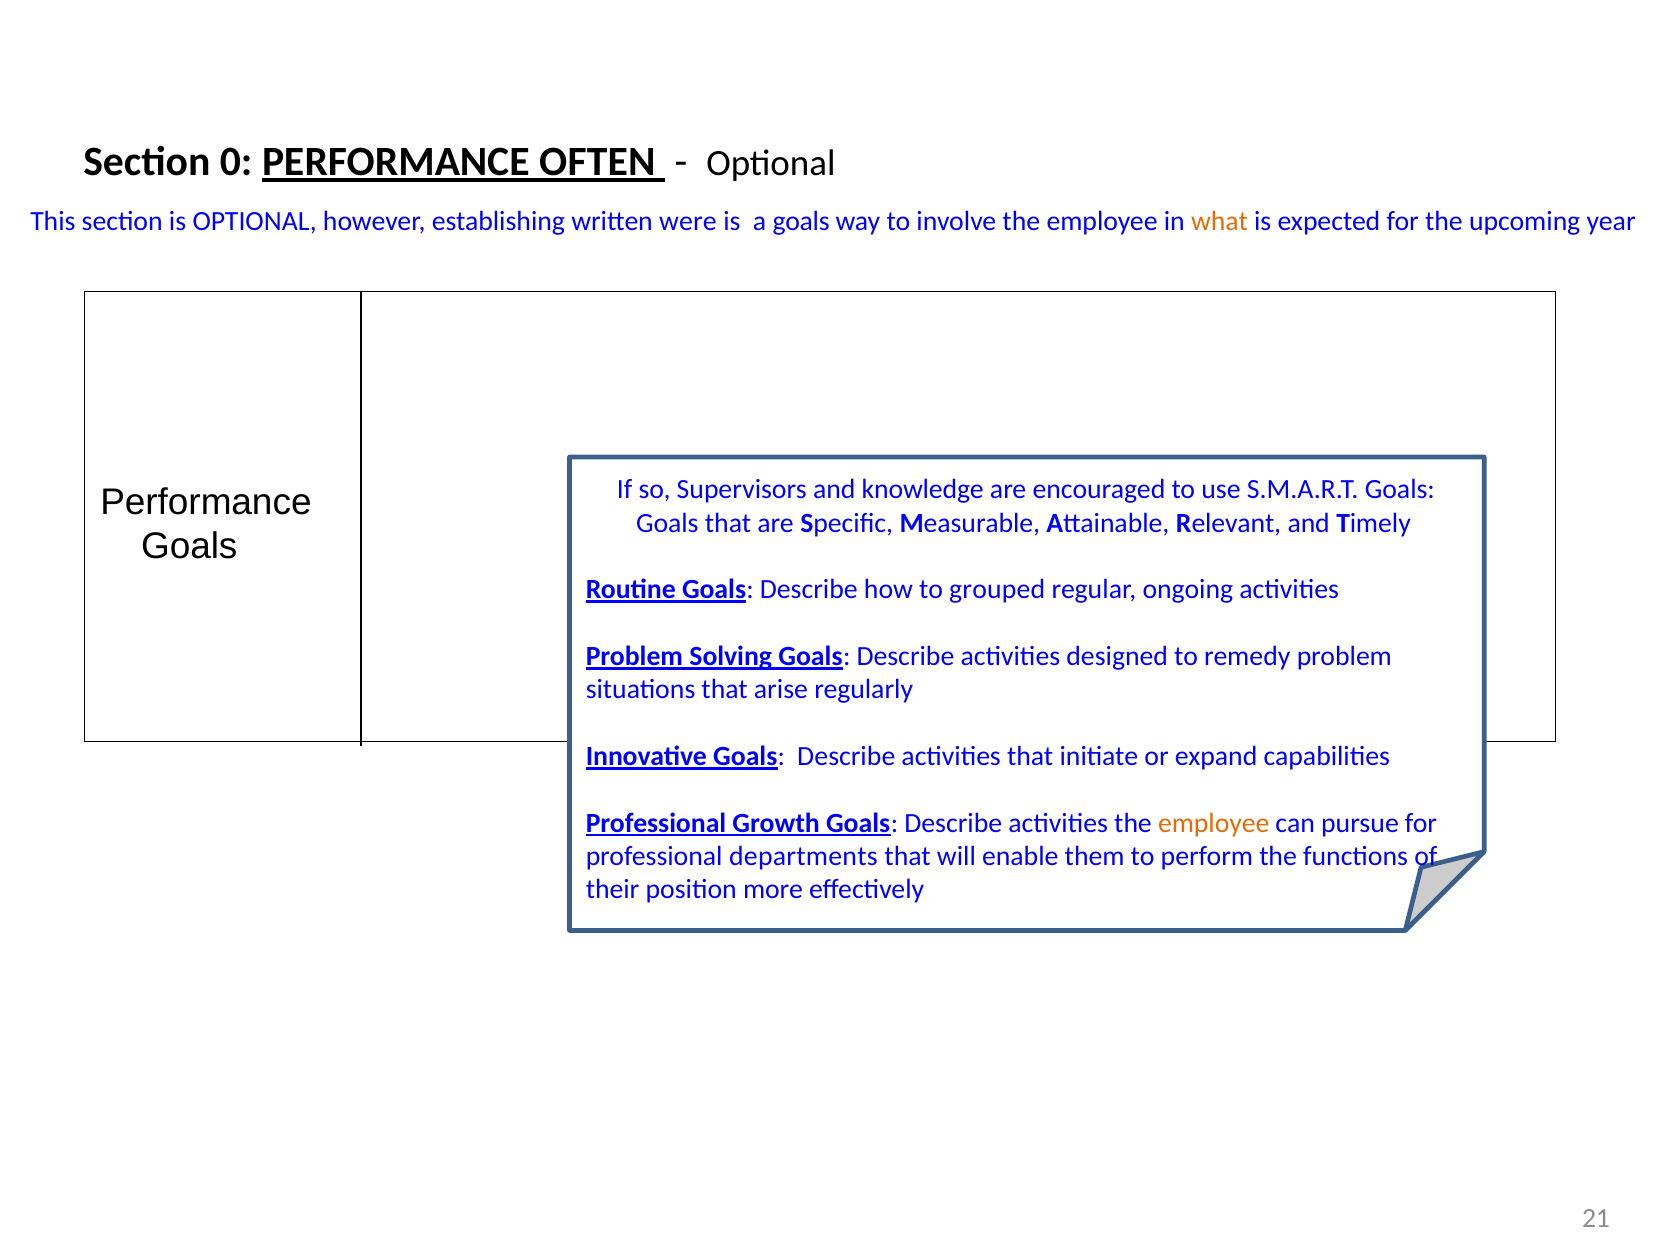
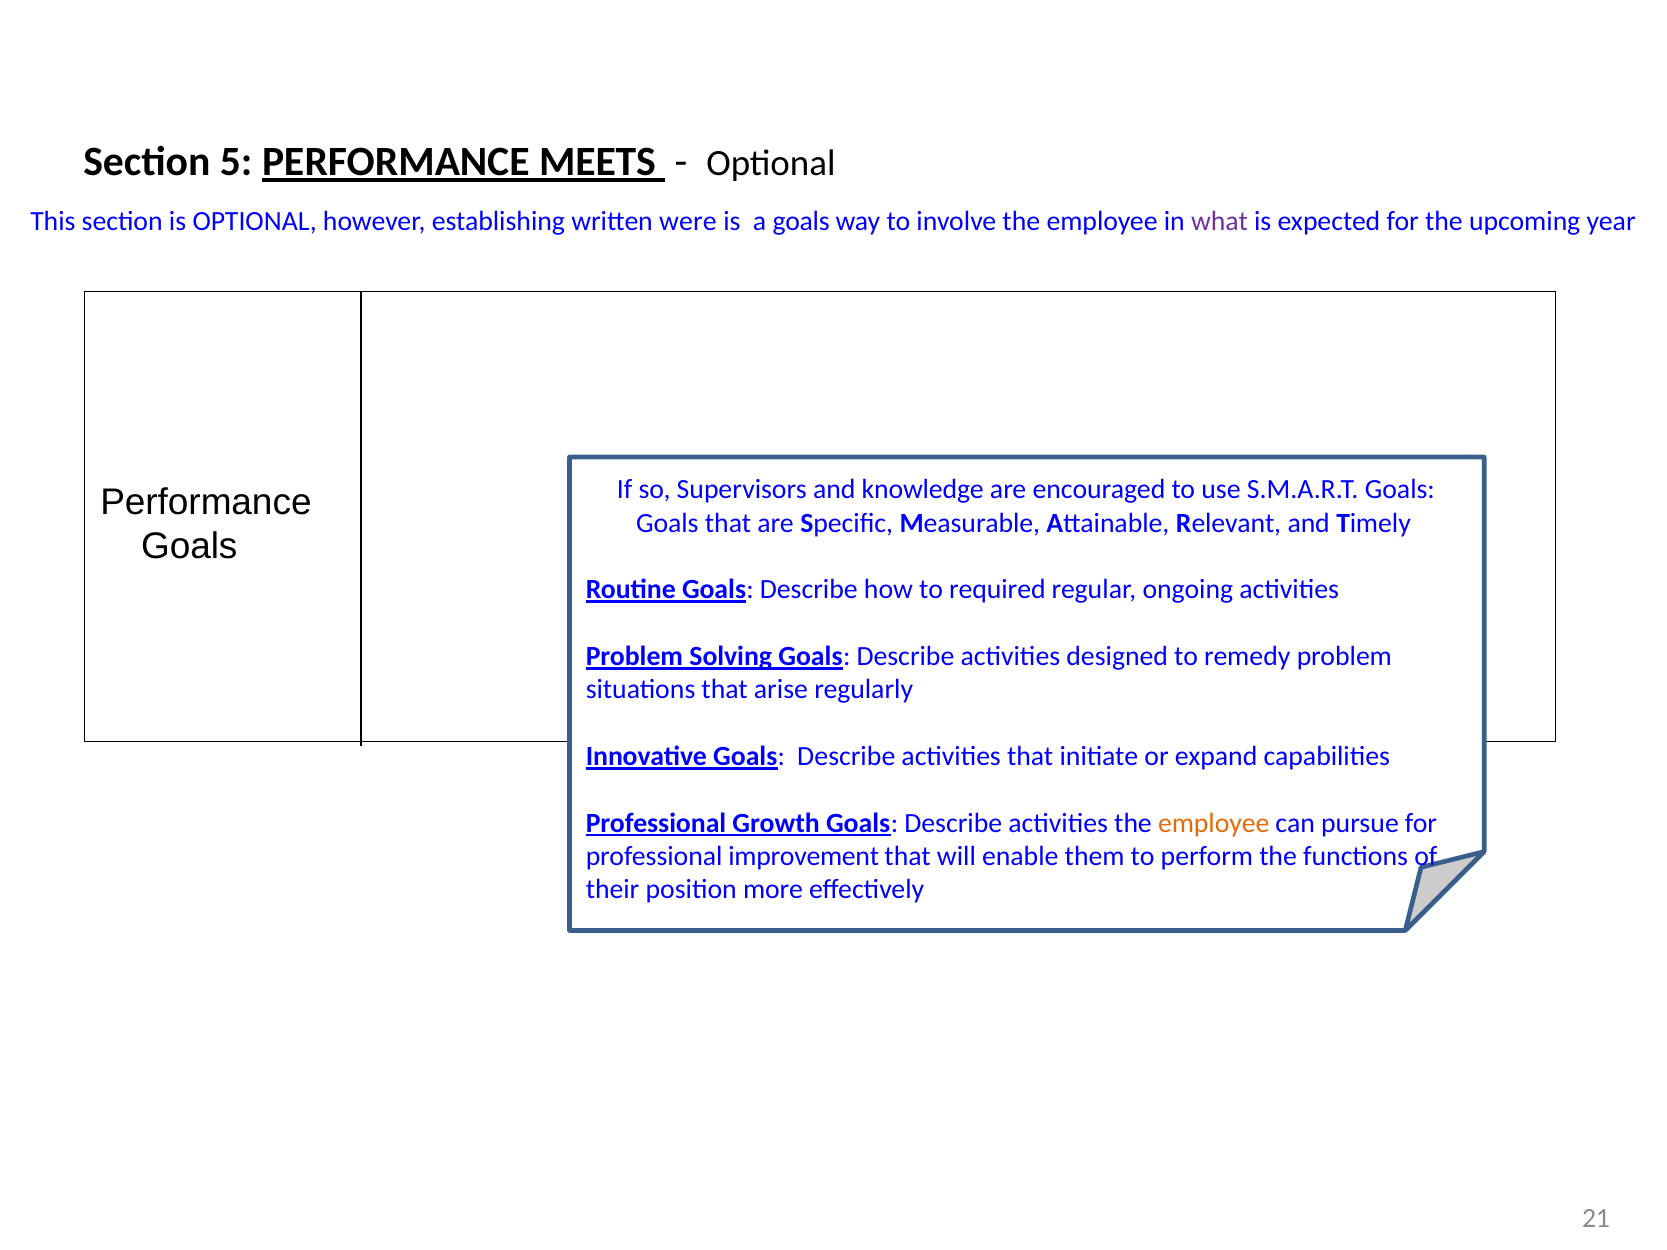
0: 0 -> 5 (236, 162)
OFTEN: OFTEN -> MEETS (598, 162)
what colour: orange -> purple (1219, 221)
grouped: grouped -> required (997, 590)
departments: departments -> improvement (804, 856)
